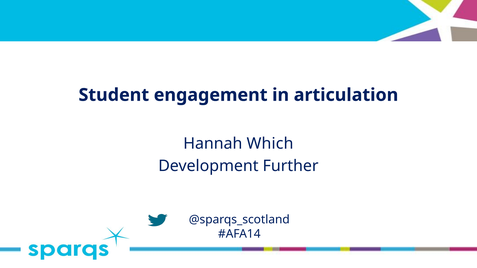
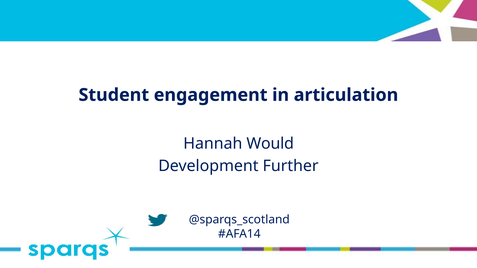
Which: Which -> Would (270, 144)
